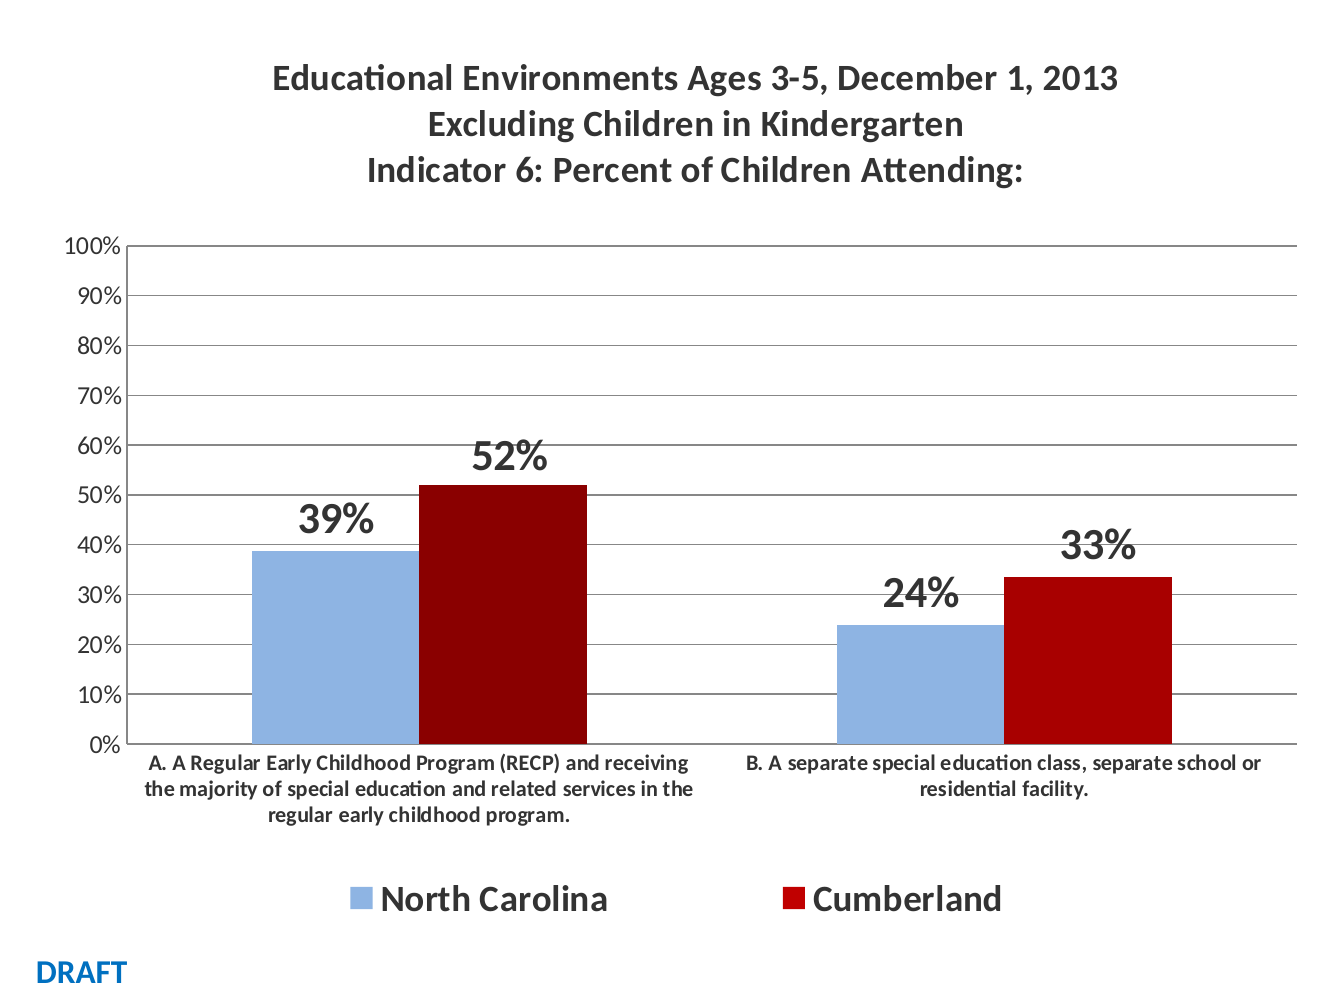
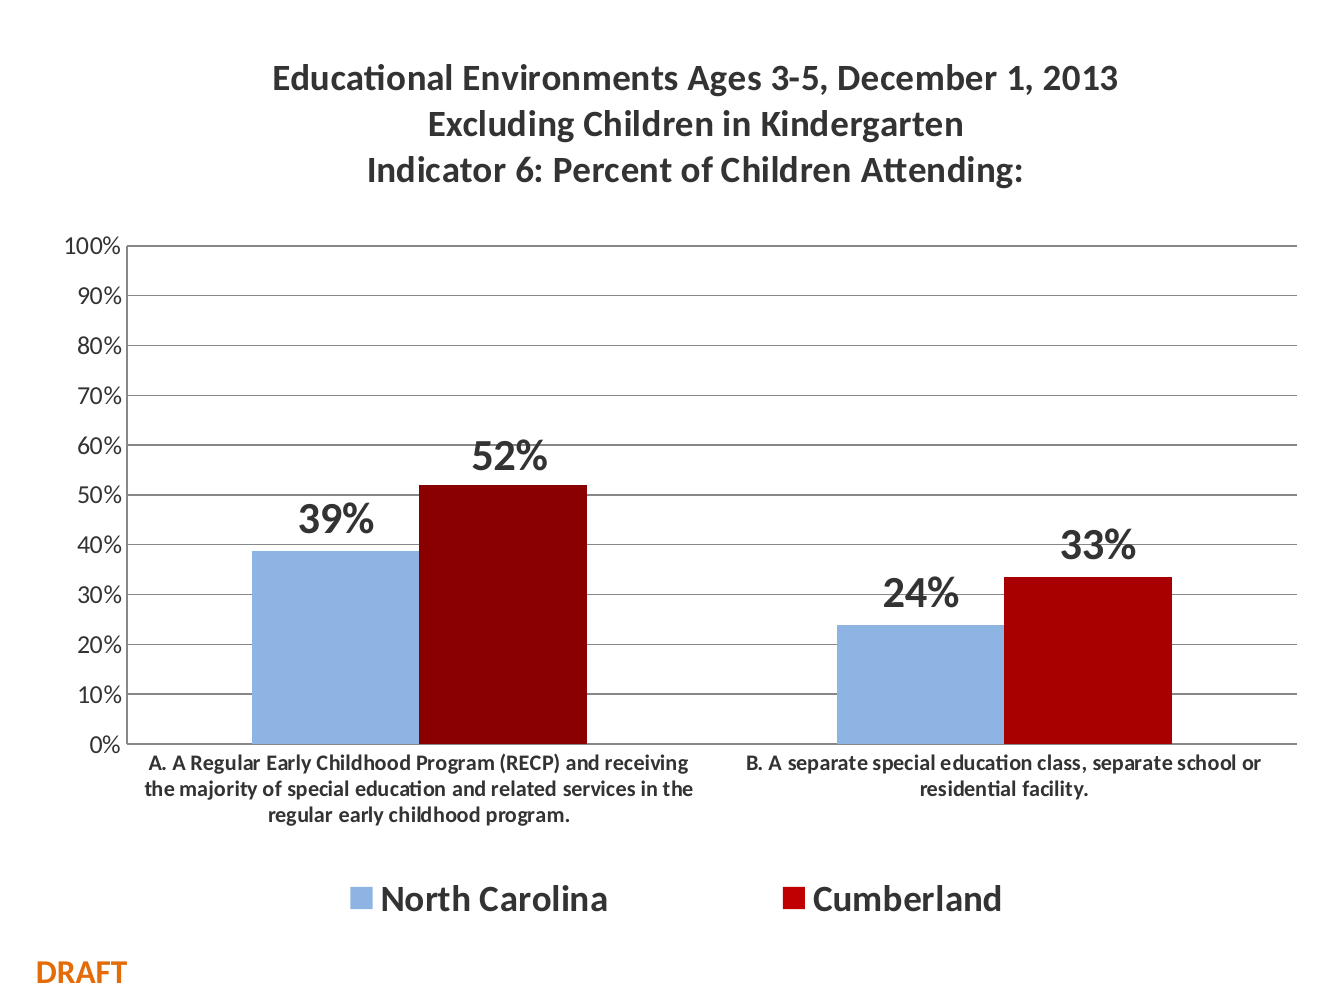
DRAFT colour: blue -> orange (82, 973)
